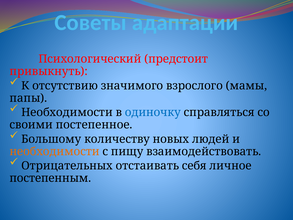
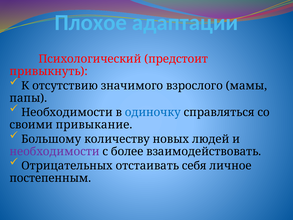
Советы: Советы -> Плохое (91, 23)
постепенное: постепенное -> привыкание (94, 125)
необходимости colour: orange -> purple (55, 151)
пищу: пищу -> более (127, 151)
